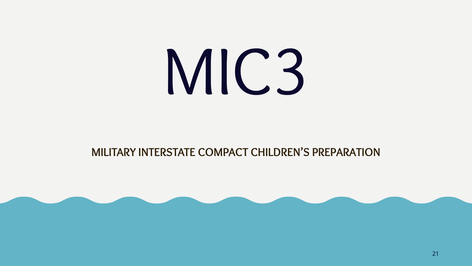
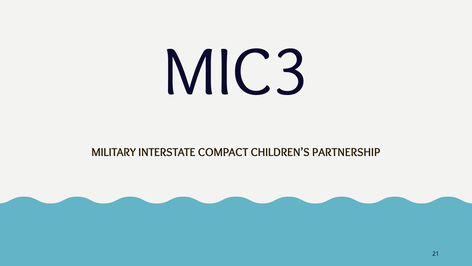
PREPARATION: PREPARATION -> PARTNERSHIP (346, 152)
